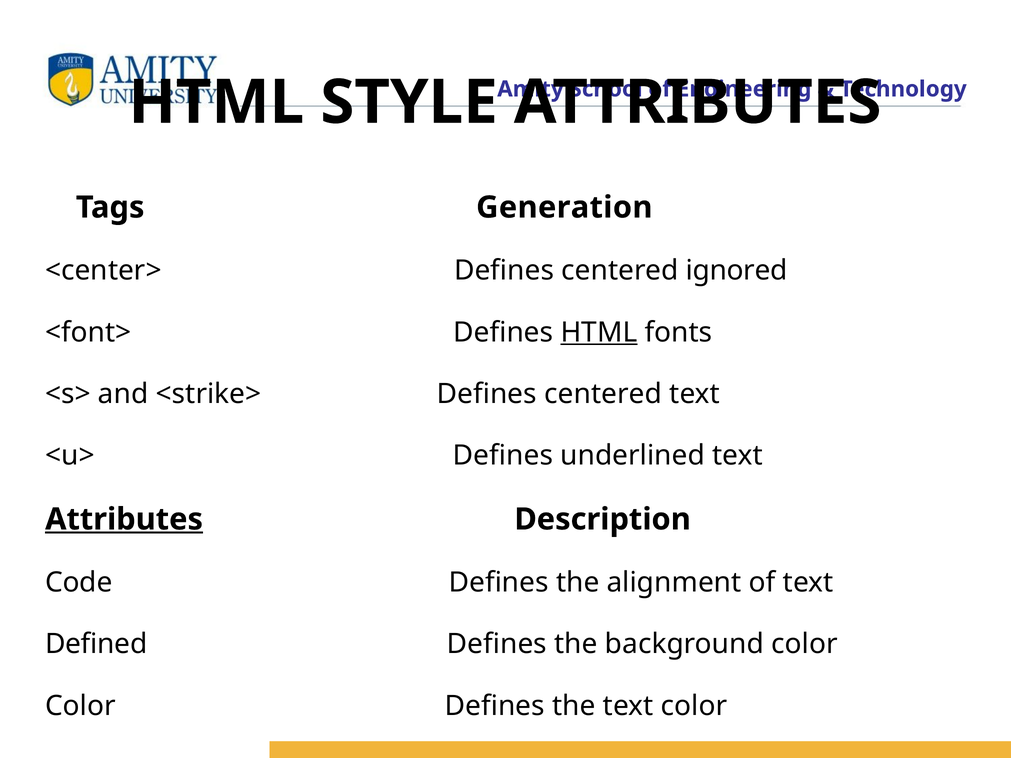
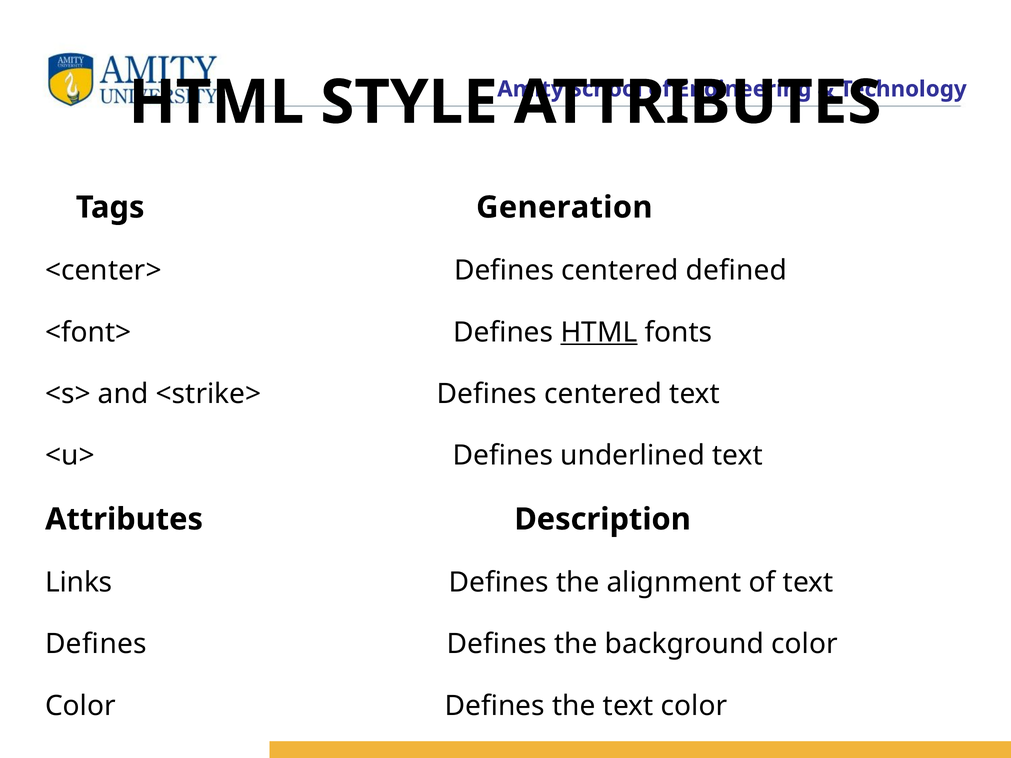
ignored: ignored -> defined (736, 271)
Attributes underline: present -> none (124, 519)
Code: Code -> Links (79, 583)
Defined: Defined -> Defines (96, 644)
